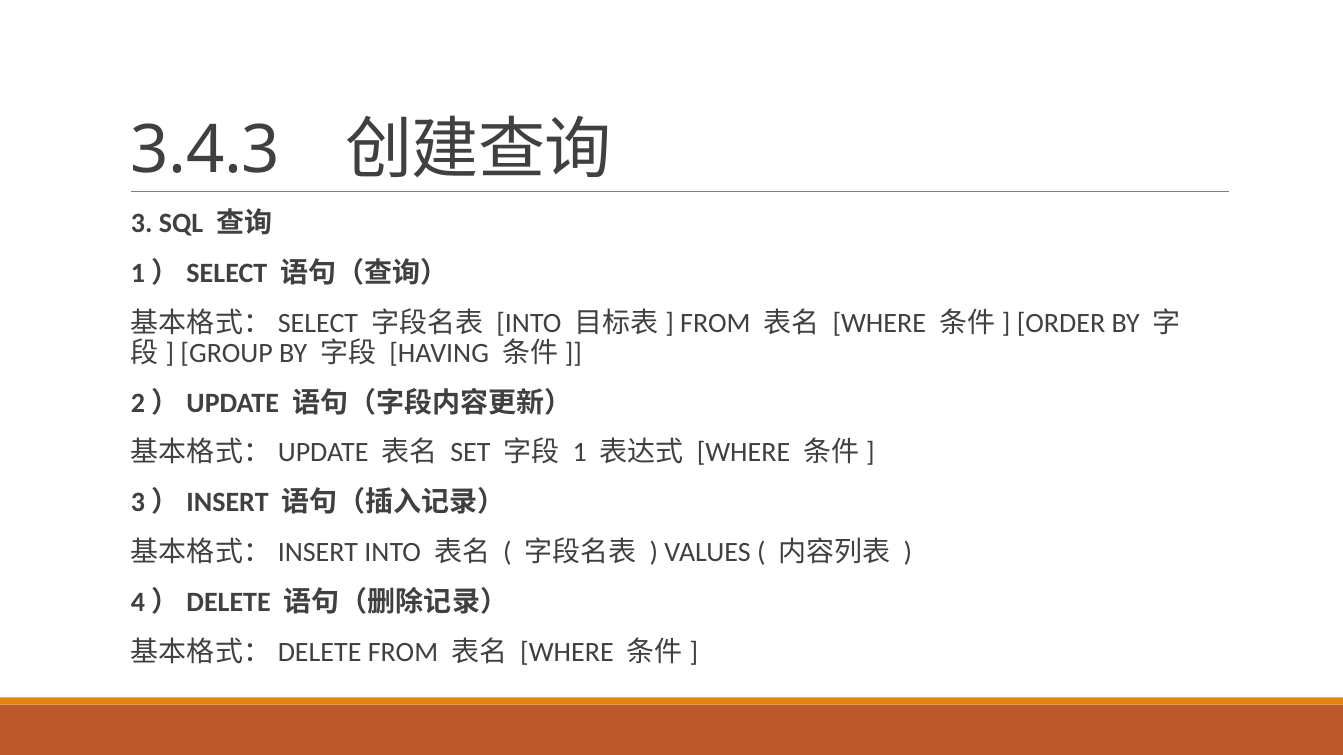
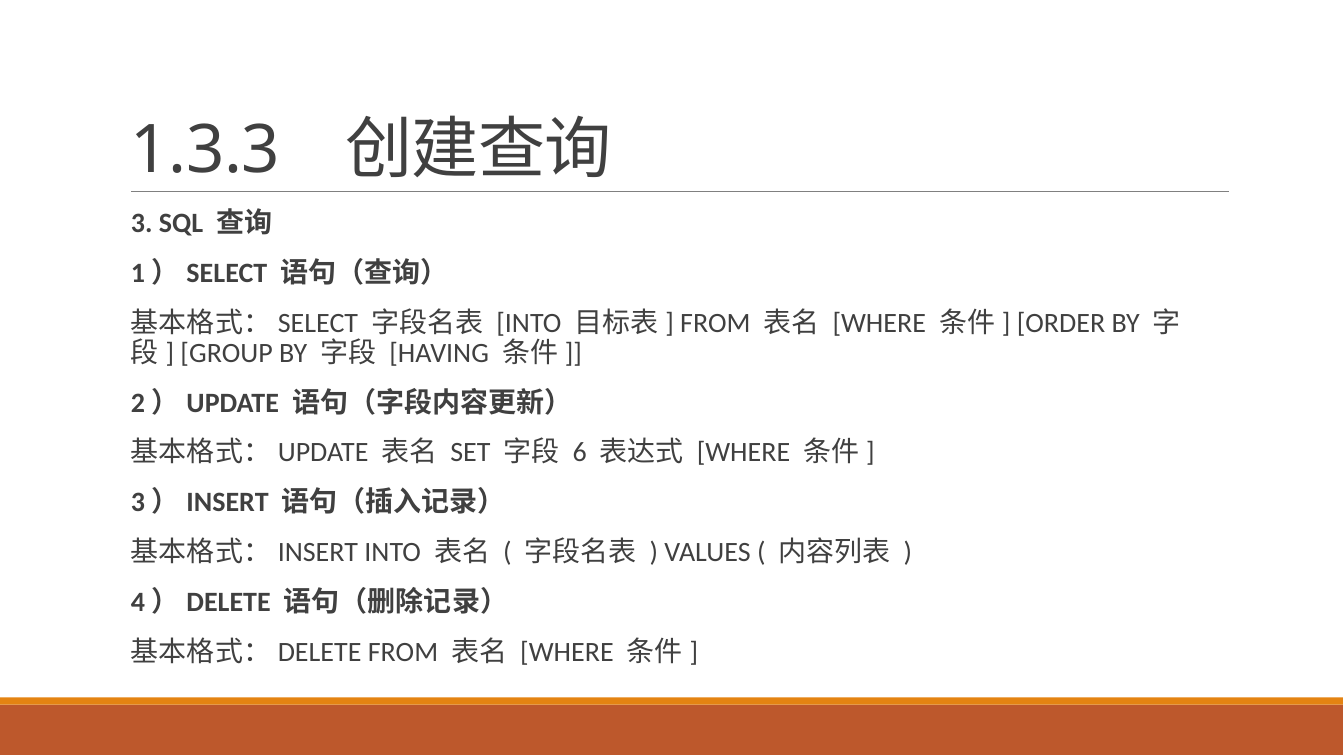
3.4.3: 3.4.3 -> 1.3.3 (205, 150)
1: 1 -> 6 (580, 453)
